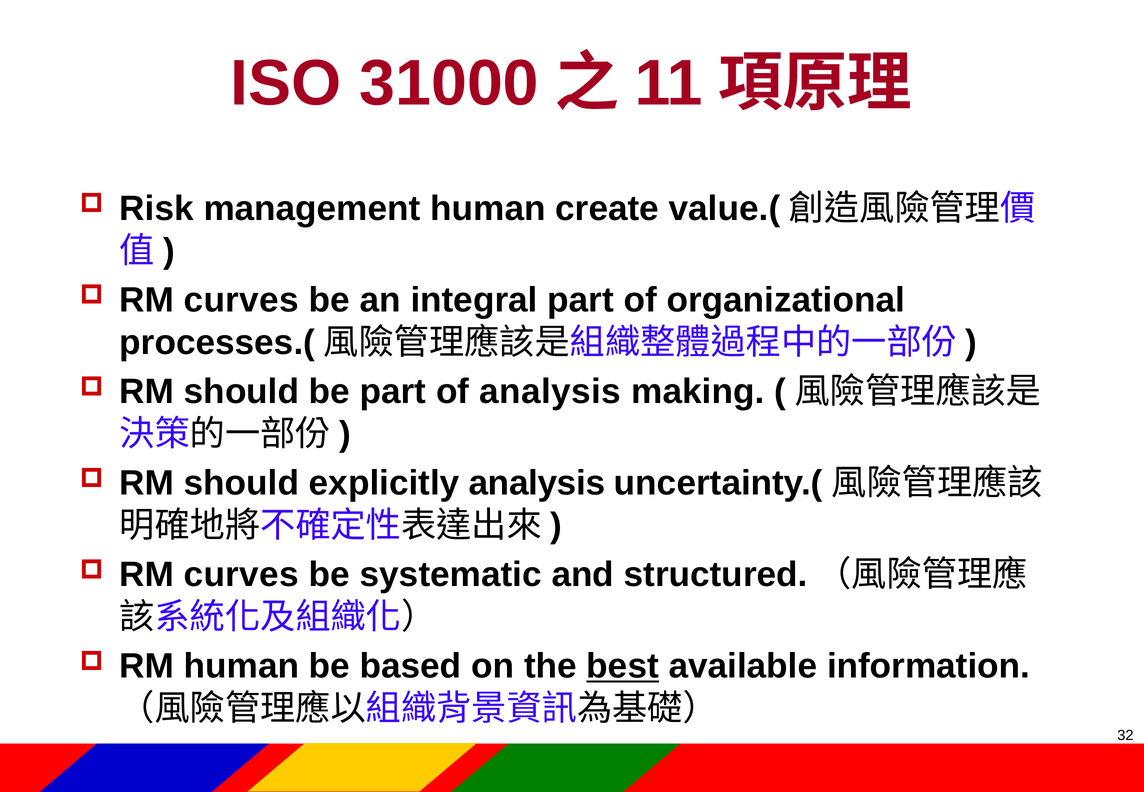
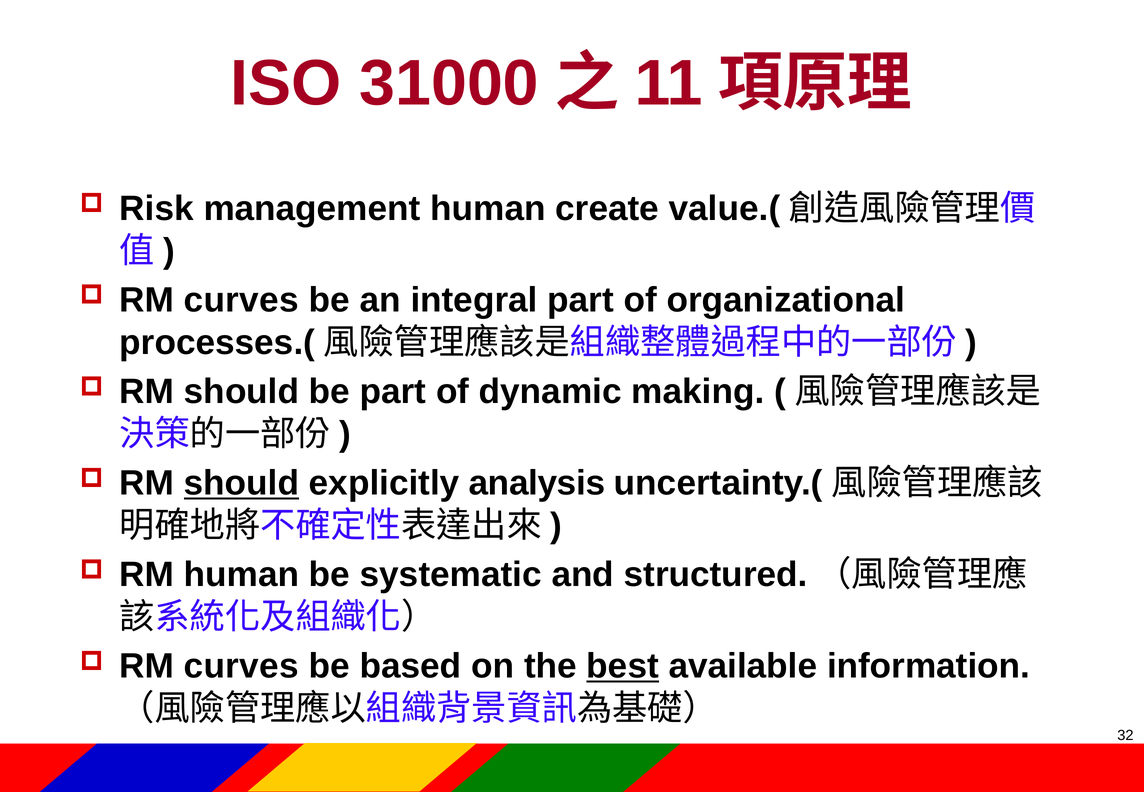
of analysis: analysis -> dynamic (550, 392)
should underline: none -> present (241, 483)
curves: curves -> human (241, 575)
human: human -> curves (241, 666)
